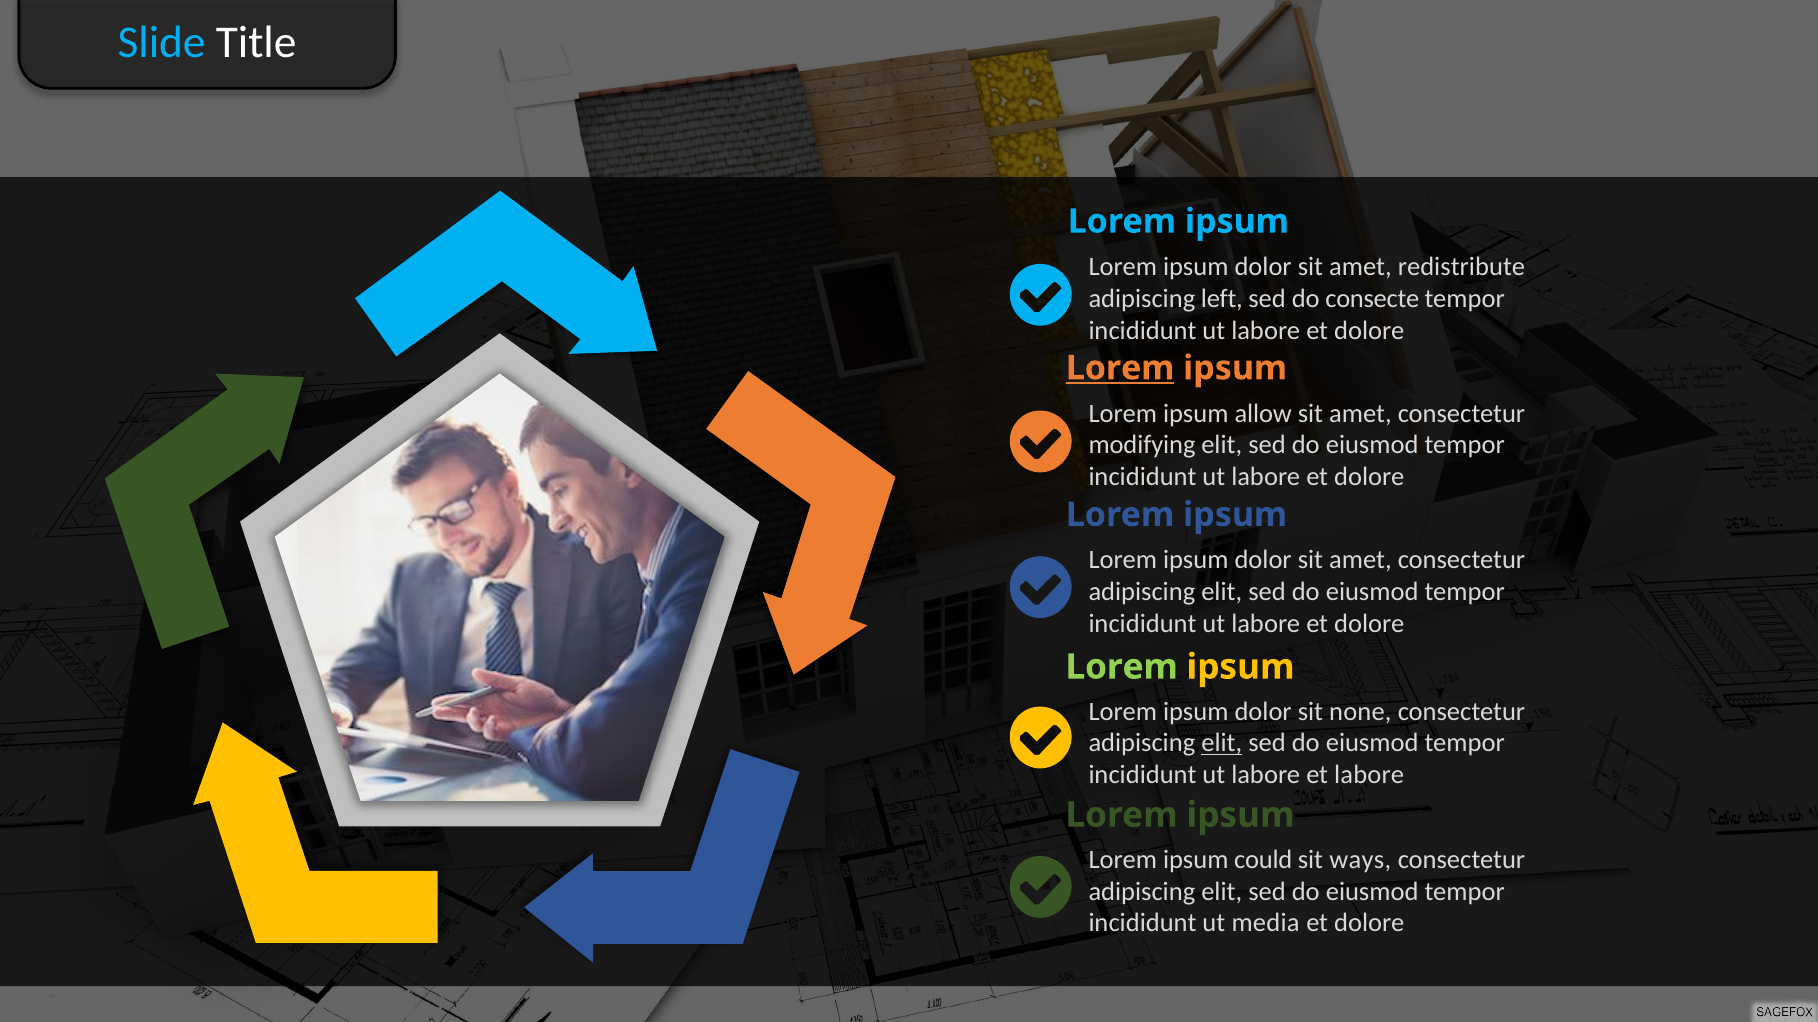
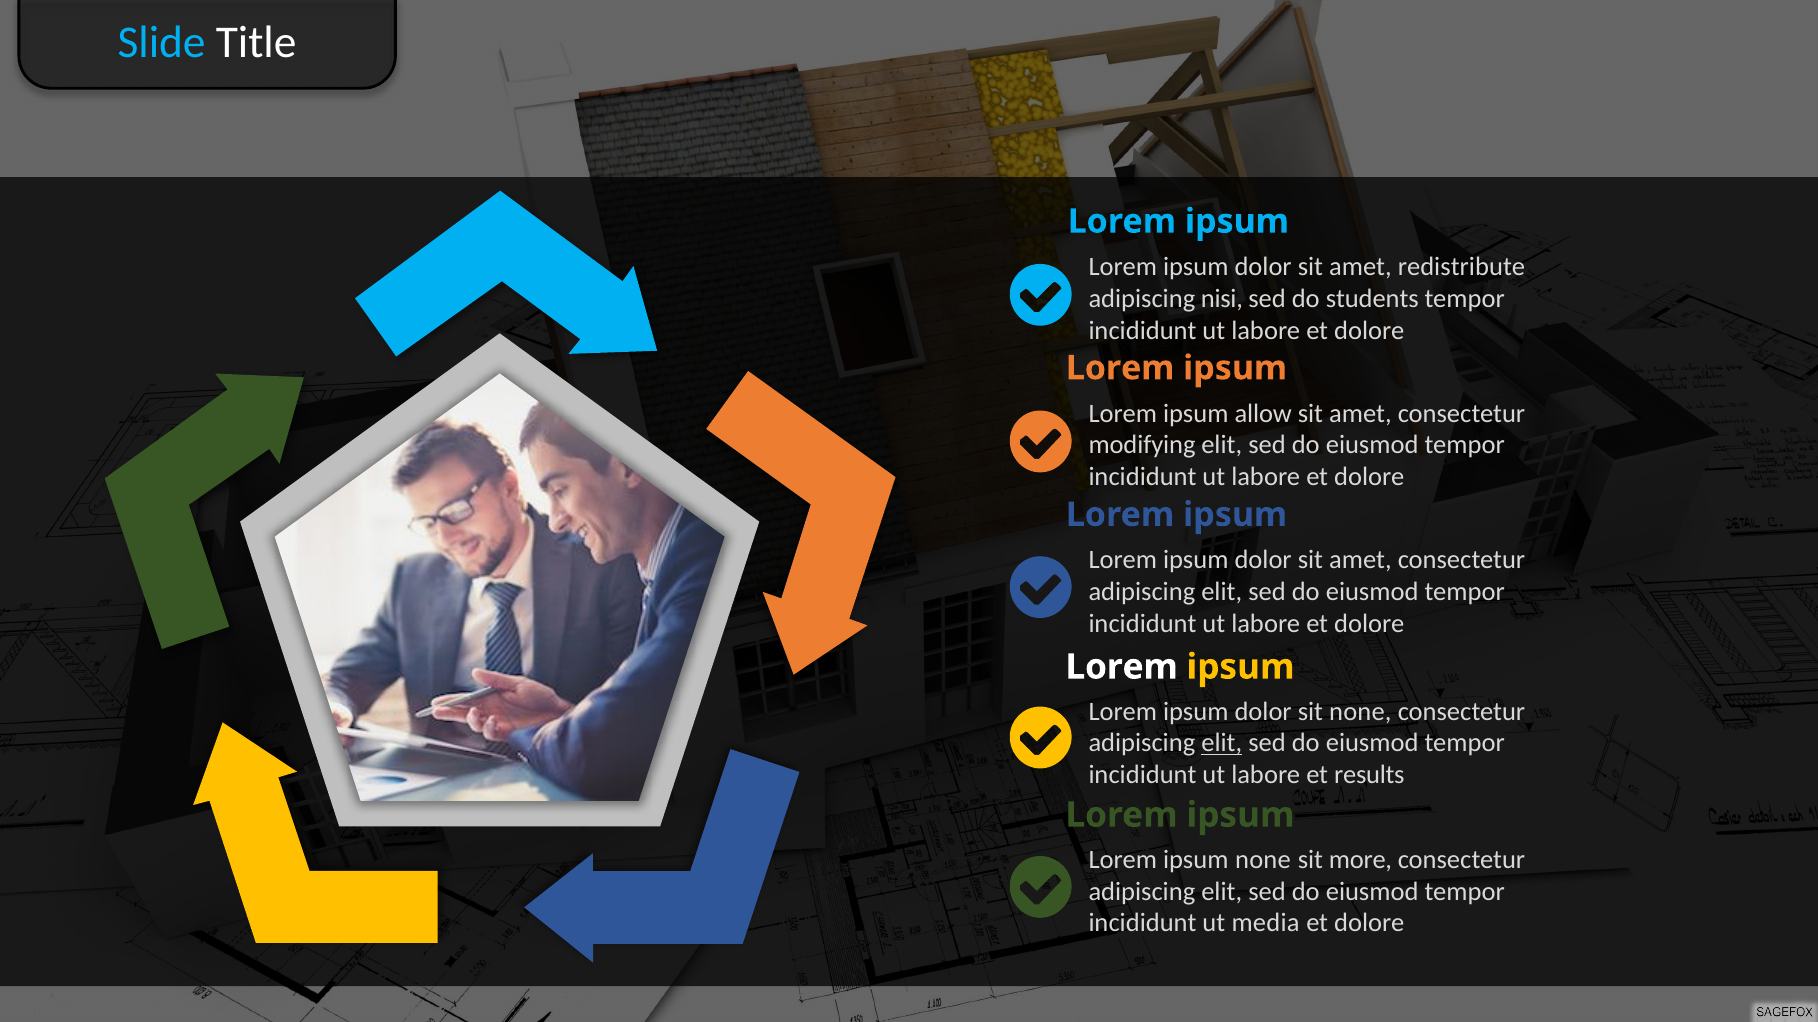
left: left -> nisi (1222, 299)
consecte: consecte -> students (1372, 299)
Lorem underline: present -> none (1120, 368)
Lorem colour: light green -> white (1122, 667)
et labore: labore -> results (1369, 776)
ipsum could: could -> none (1263, 860)
ways: ways -> more (1361, 860)
